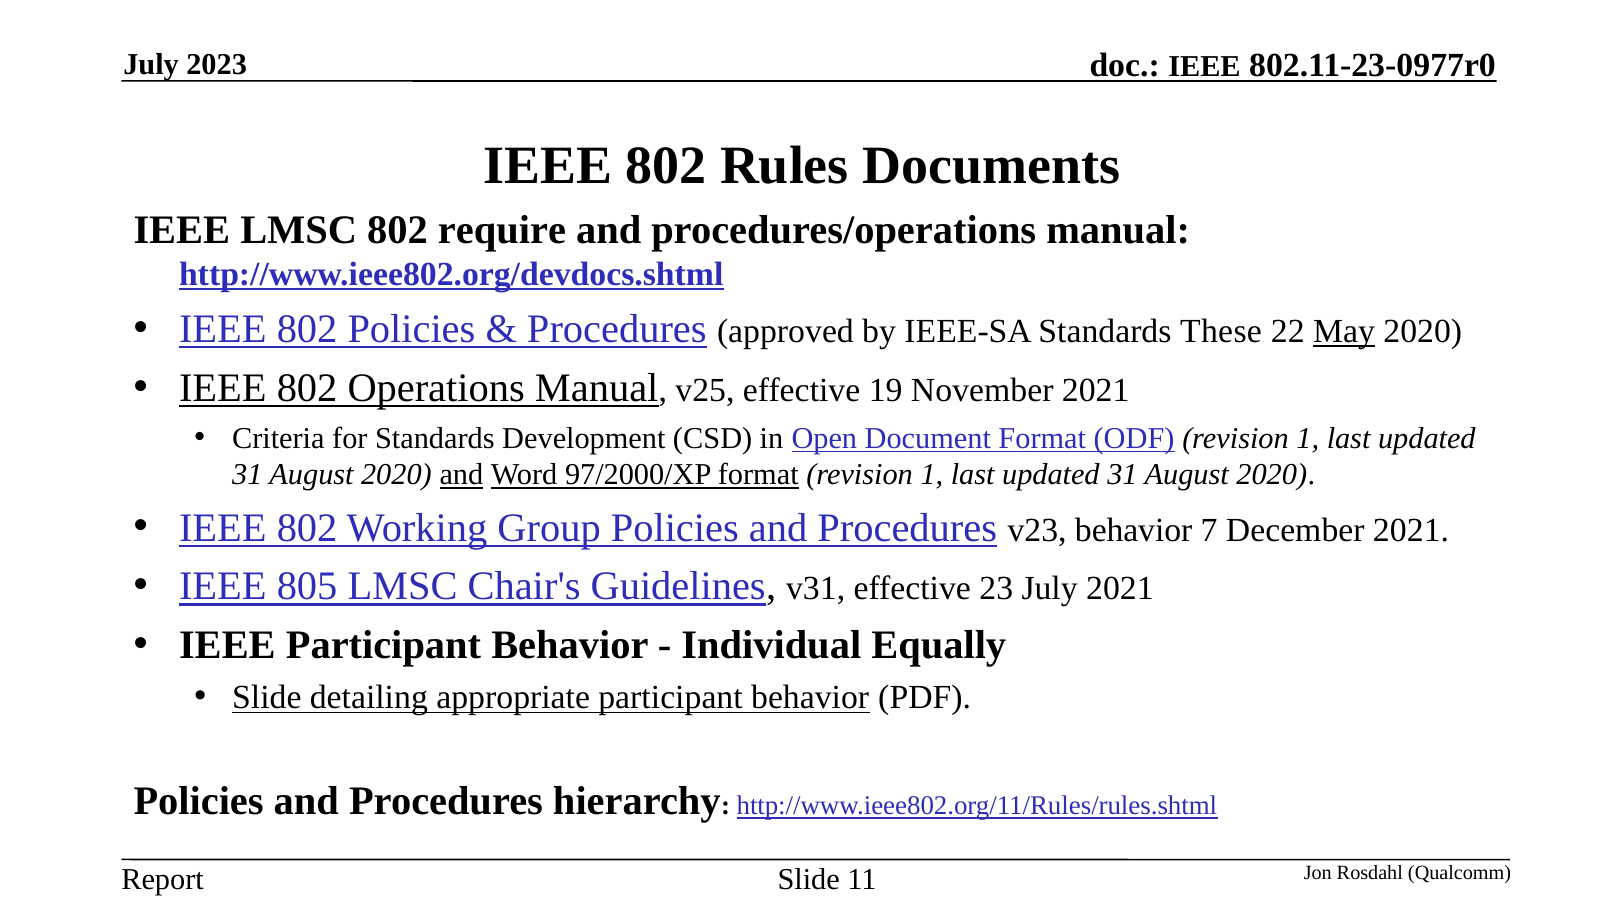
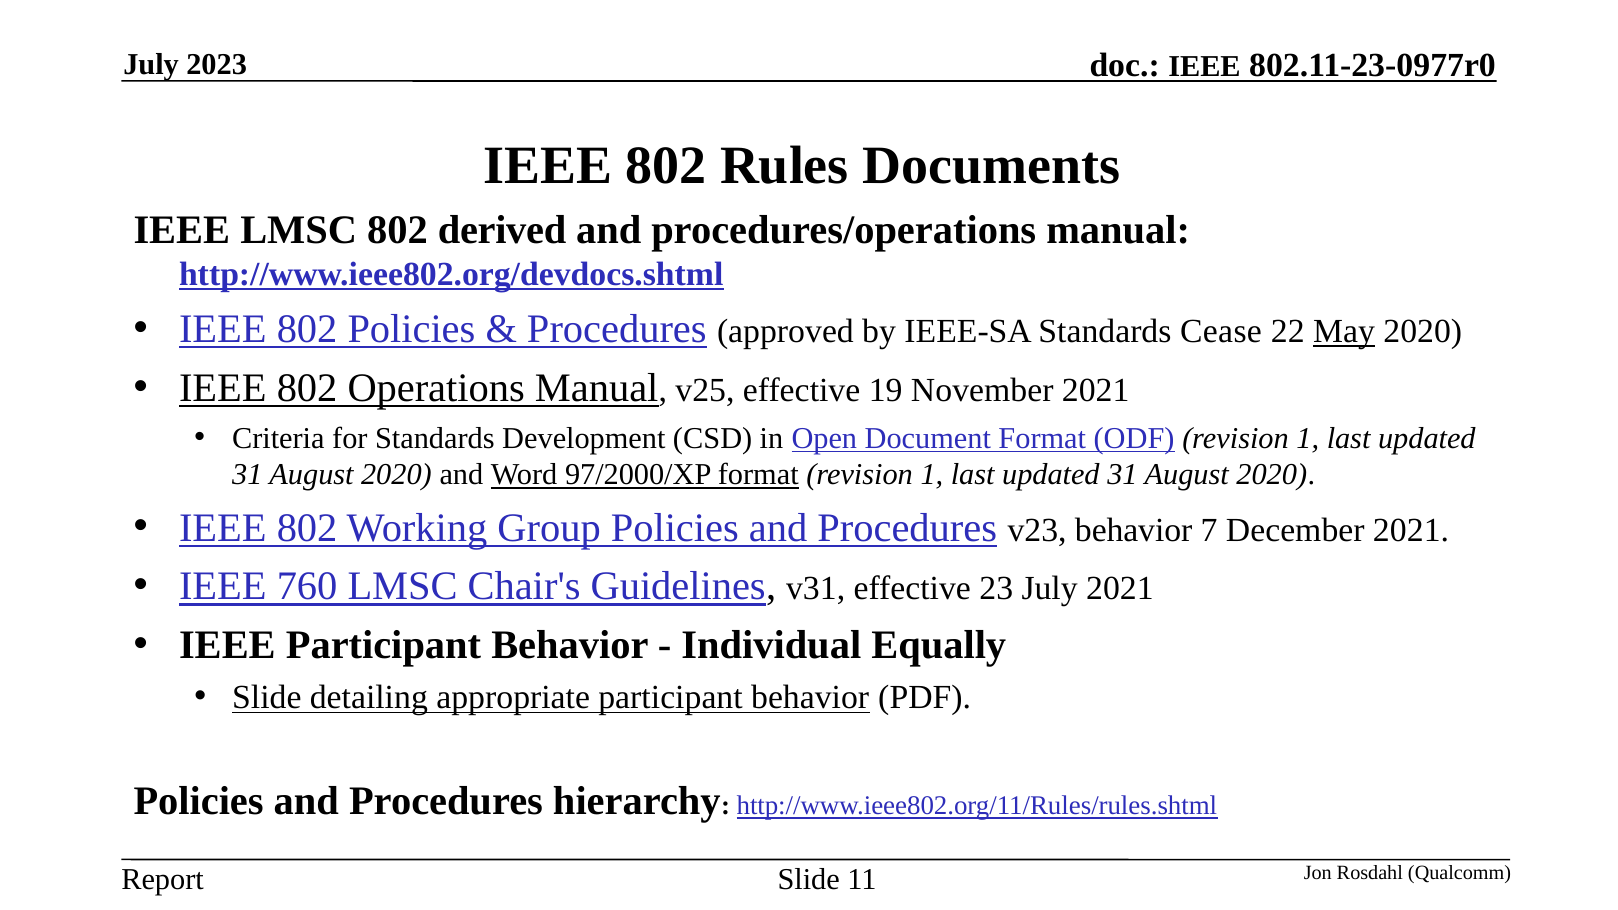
require: require -> derived (502, 230)
These: These -> Cease (1221, 332)
and underline: present -> none (461, 475)
805: 805 -> 760 (307, 587)
